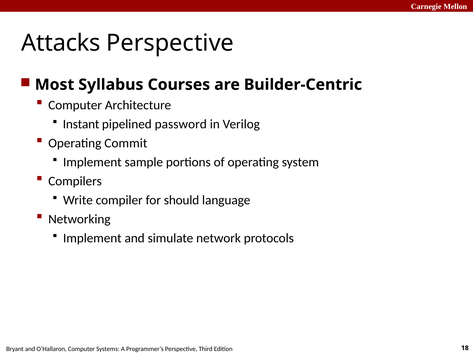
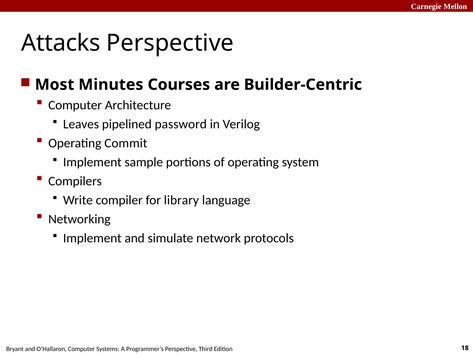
Syllabus: Syllabus -> Minutes (111, 85)
Instant: Instant -> Leaves (81, 124)
should: should -> library (181, 201)
